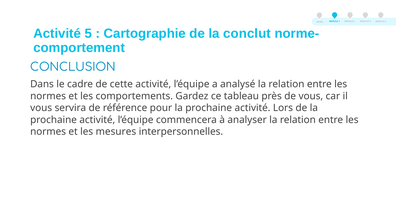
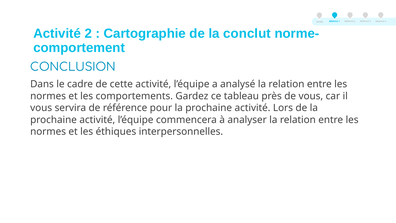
Activité 5: 5 -> 2 (88, 34)
mesures: mesures -> éthiques (116, 132)
